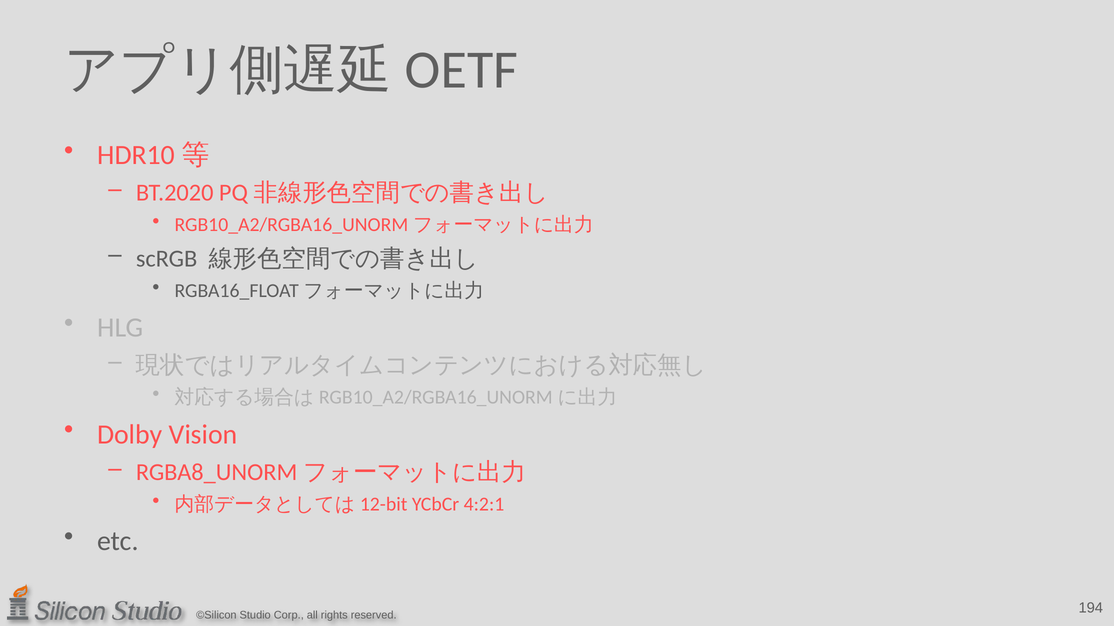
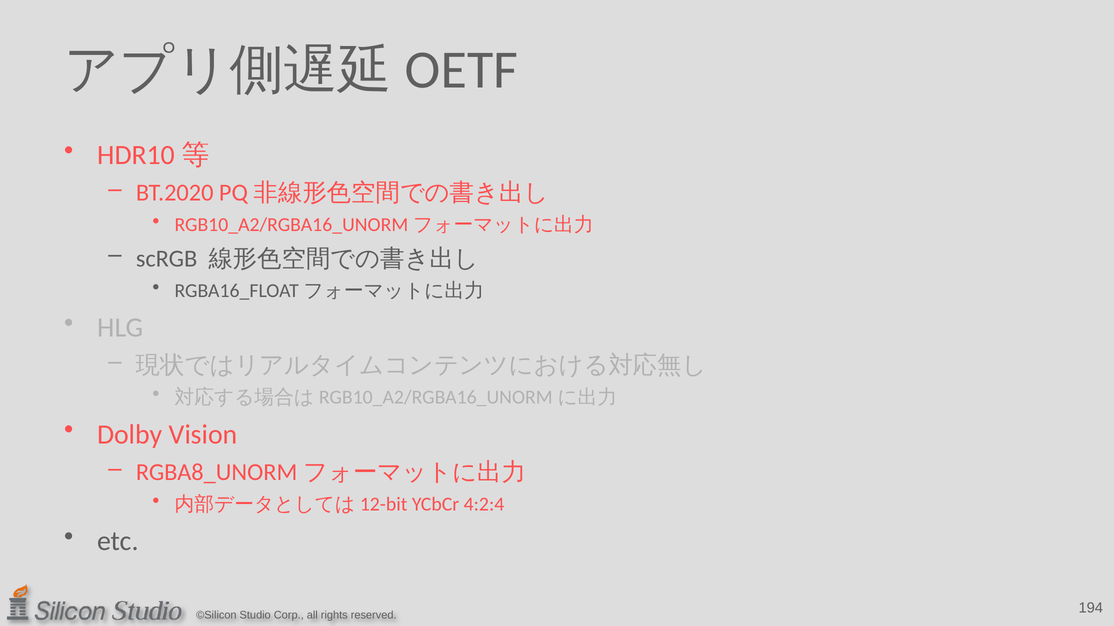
4:2:1: 4:2:1 -> 4:2:4 (484, 505)
